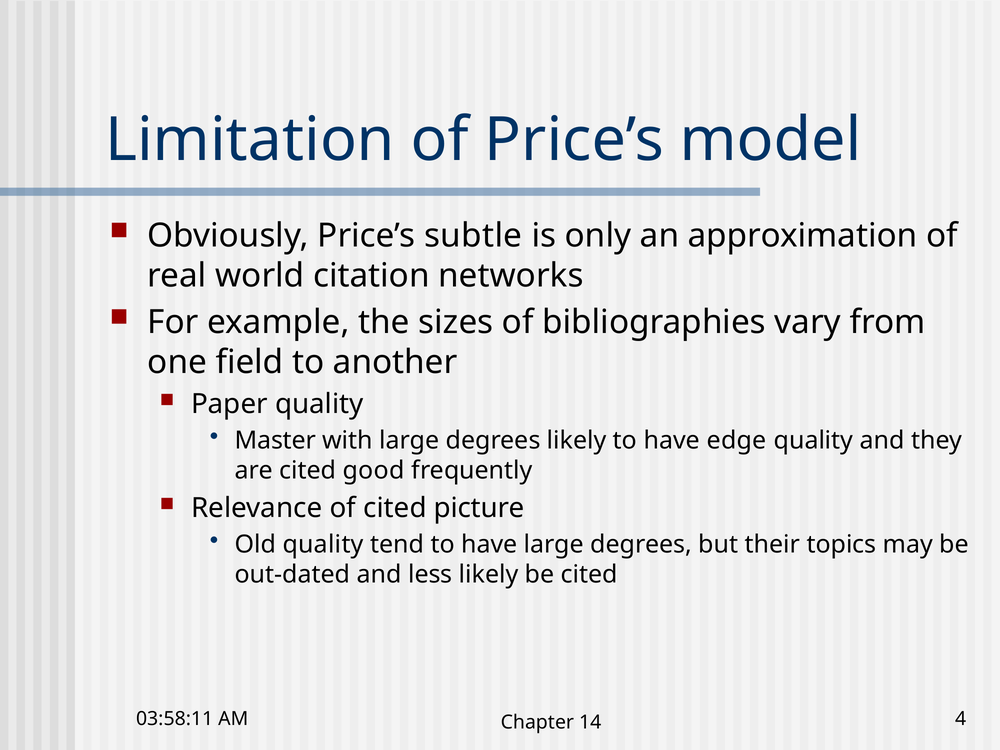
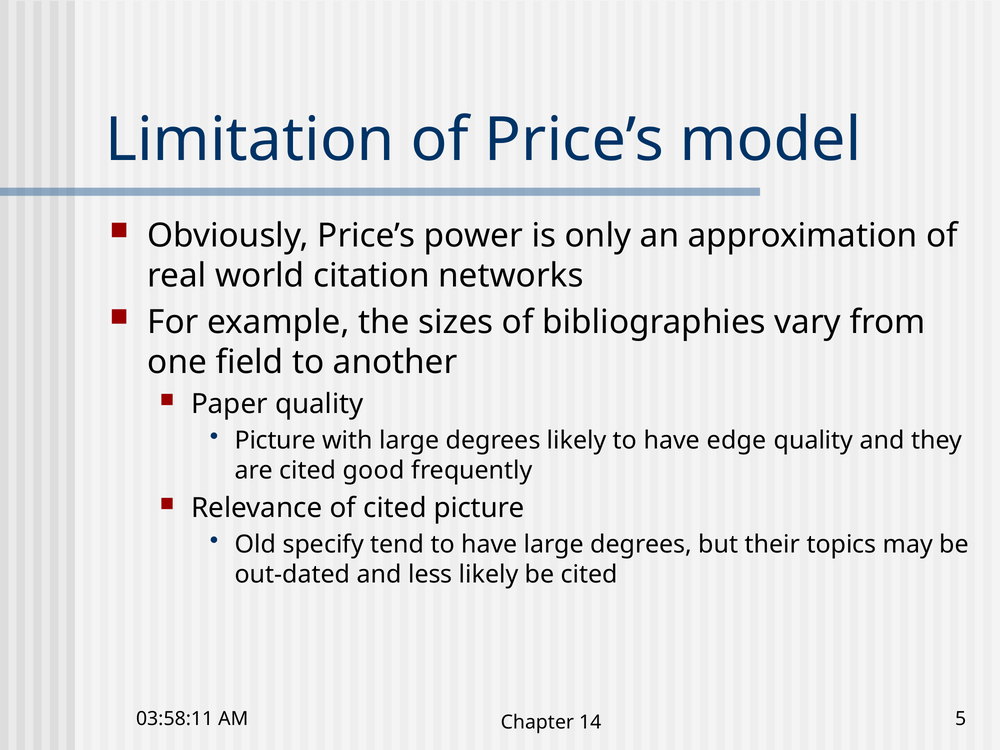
subtle: subtle -> power (473, 236)
Master: Master -> Picture (275, 441)
Old quality: quality -> specify (323, 545)
4: 4 -> 5 (961, 719)
